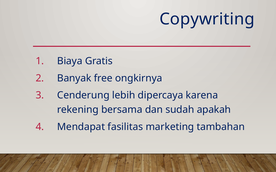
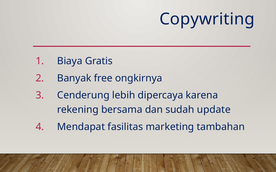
apakah: apakah -> update (214, 110)
